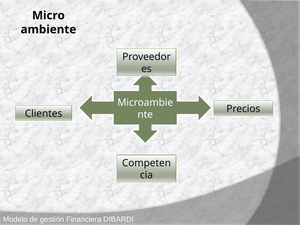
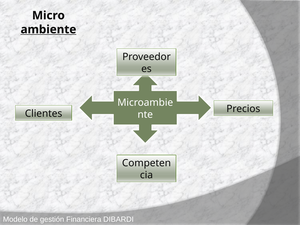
ambiente underline: none -> present (48, 29)
